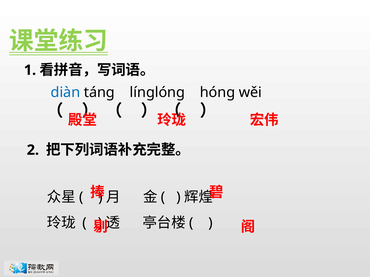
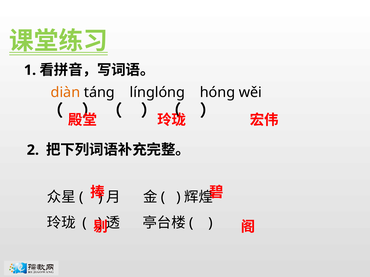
diàn colour: blue -> orange (65, 92)
